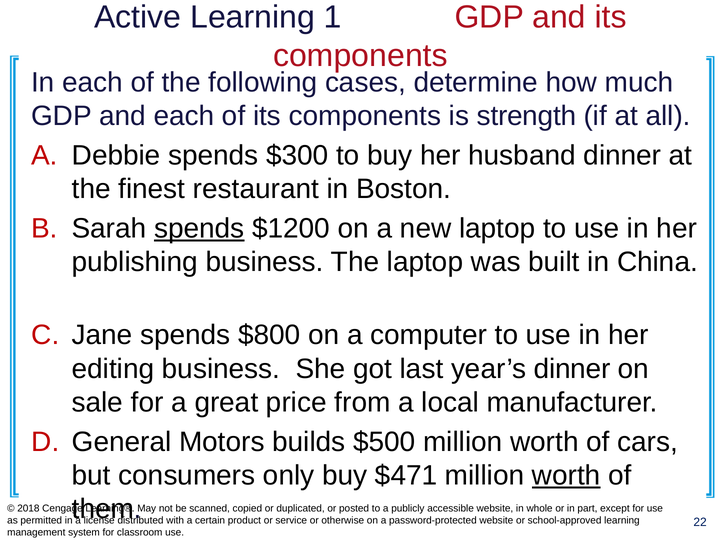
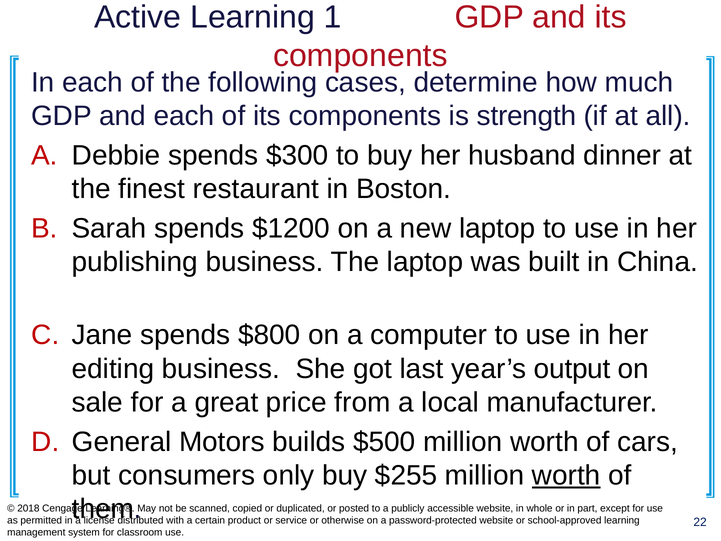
spends underline: present -> none (199, 228)
year’s dinner: dinner -> output (572, 369)
$471: $471 -> $255 (406, 475)
